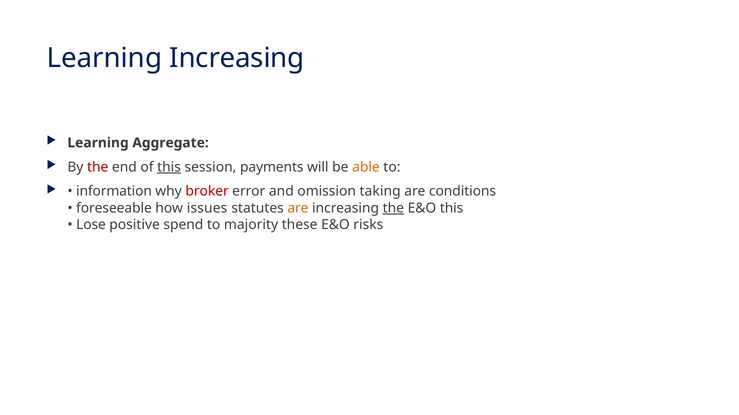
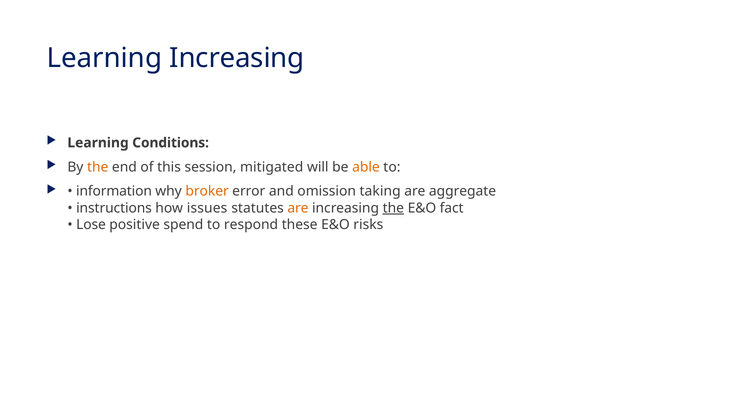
Aggregate: Aggregate -> Conditions (171, 143)
the colour: red -> orange (98, 167)
this underline: present -> none (169, 167)
payments: payments -> mitigated (272, 167)
broker colour: red -> orange (207, 192)
conditions: conditions -> aggregate (463, 192)
foreseeable: foreseeable -> instructions (114, 208)
E&O this: this -> fact (452, 208)
majority: majority -> respond (251, 225)
